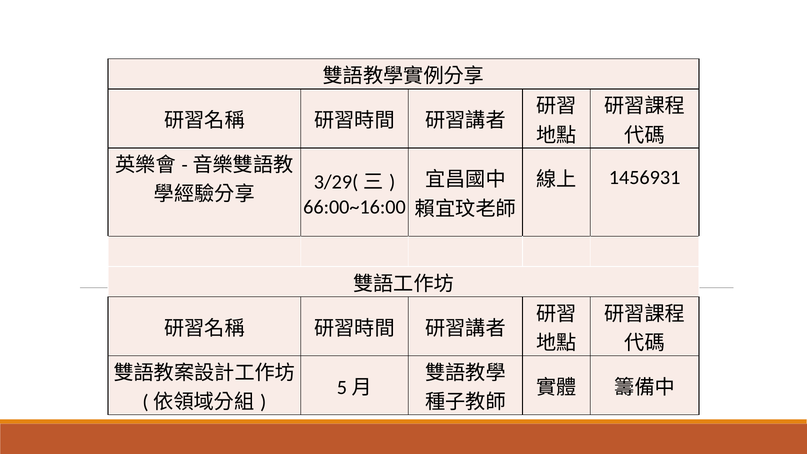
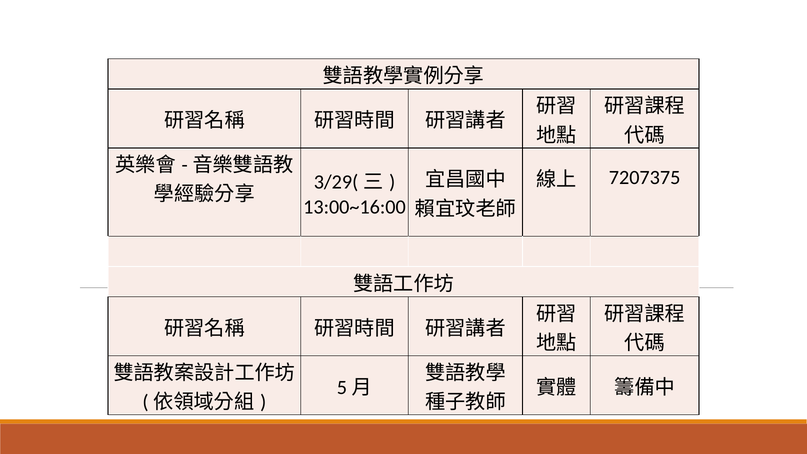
1456931: 1456931 -> 7207375 (645, 178)
66:00~16:00: 66:00~16:00 -> 13:00~16:00 (354, 207)
